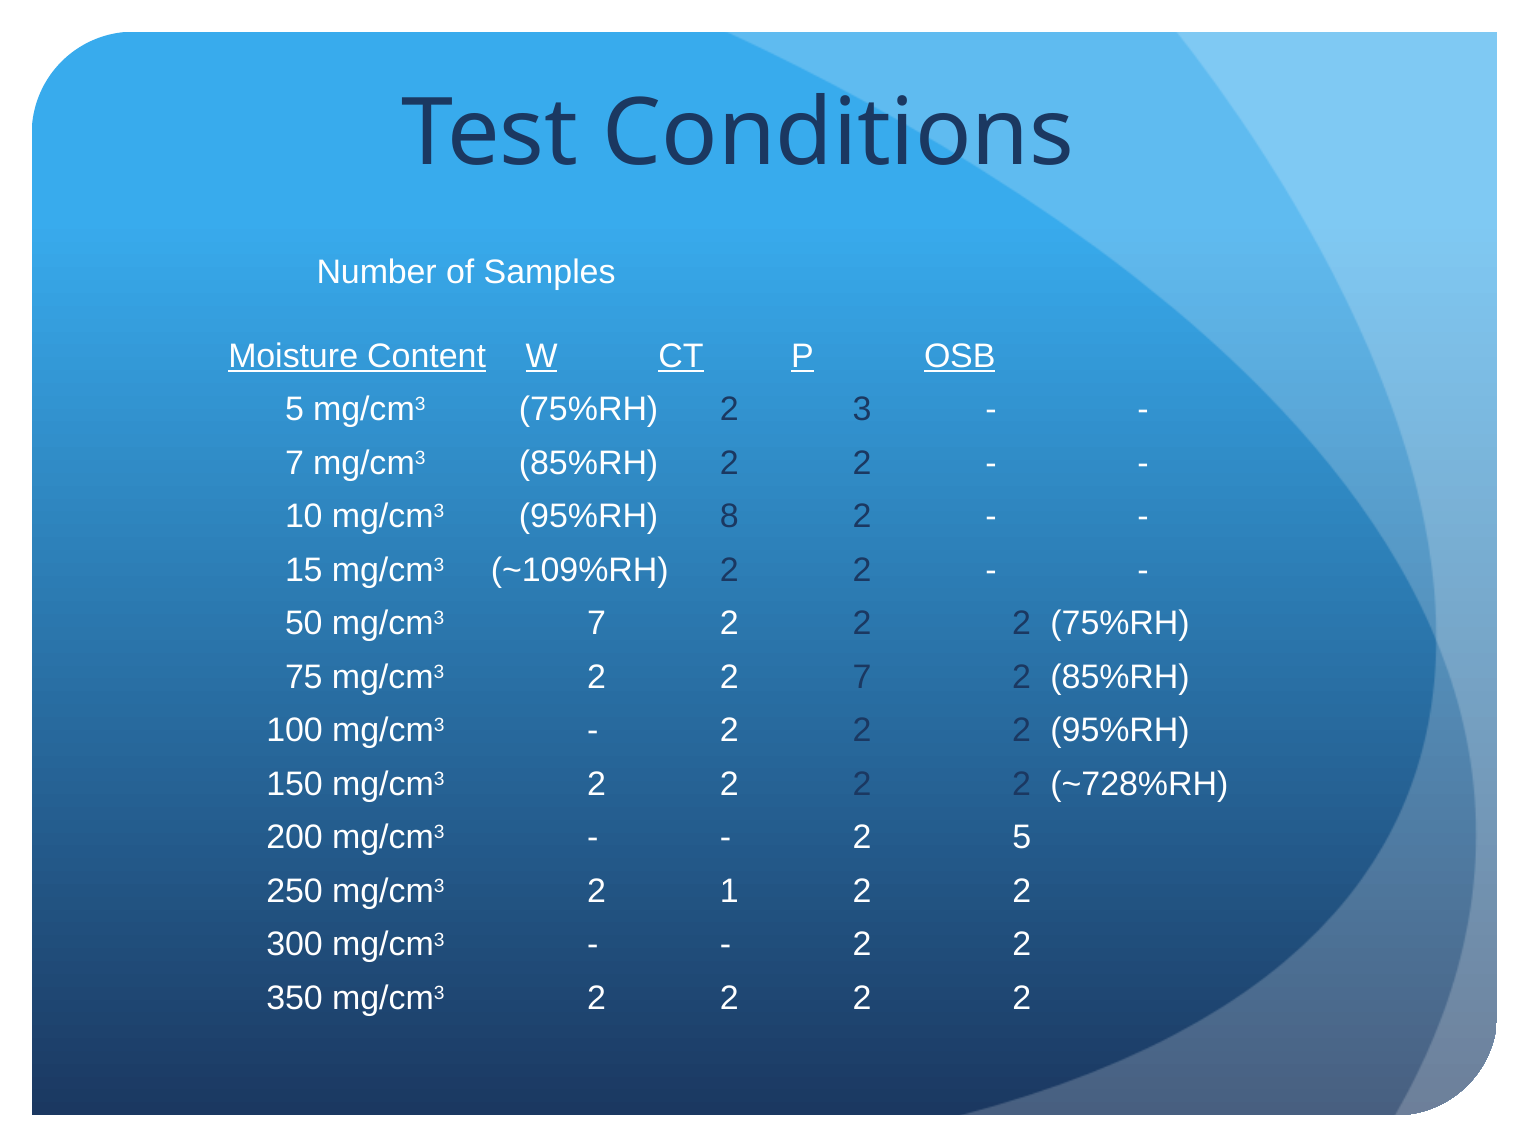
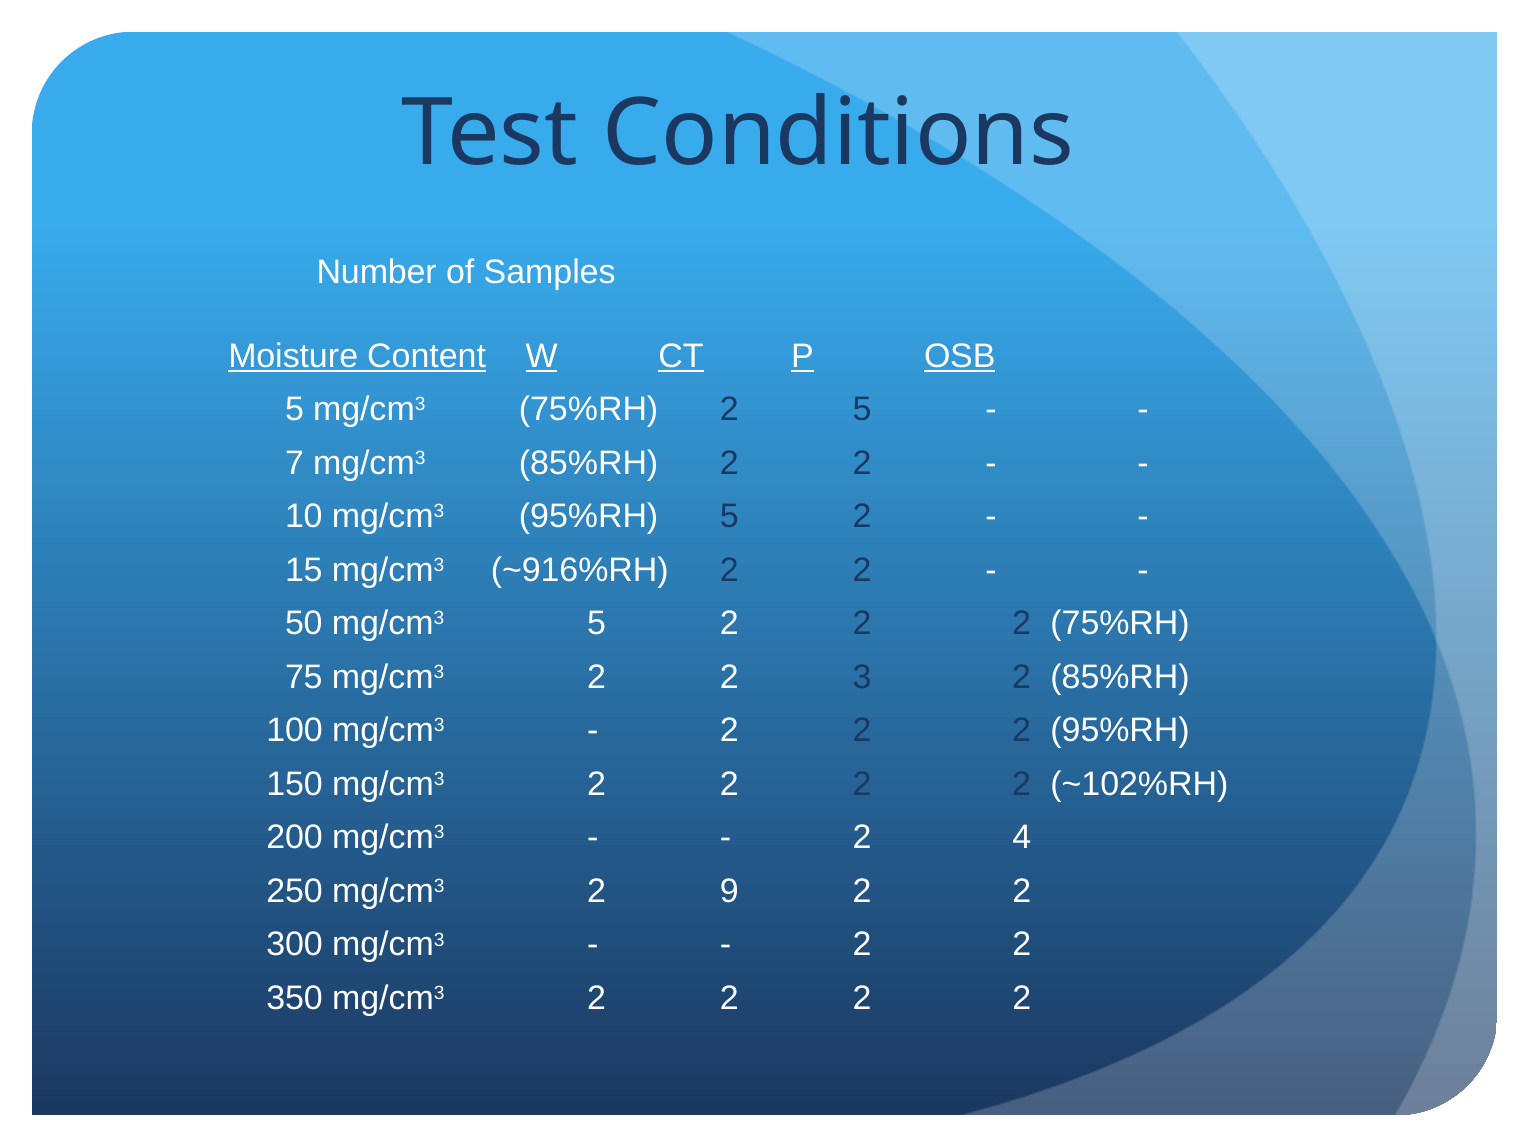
2 3: 3 -> 5 (862, 409)
95%RH 8: 8 -> 5 (729, 516)
~109%RH: ~109%RH -> ~916%RH (580, 570)
mg/cm3 7: 7 -> 5 (597, 623)
2 7: 7 -> 3 (862, 677)
~728%RH: ~728%RH -> ~102%RH (1139, 784)
2 5: 5 -> 4 (1022, 837)
1: 1 -> 9 (729, 891)
